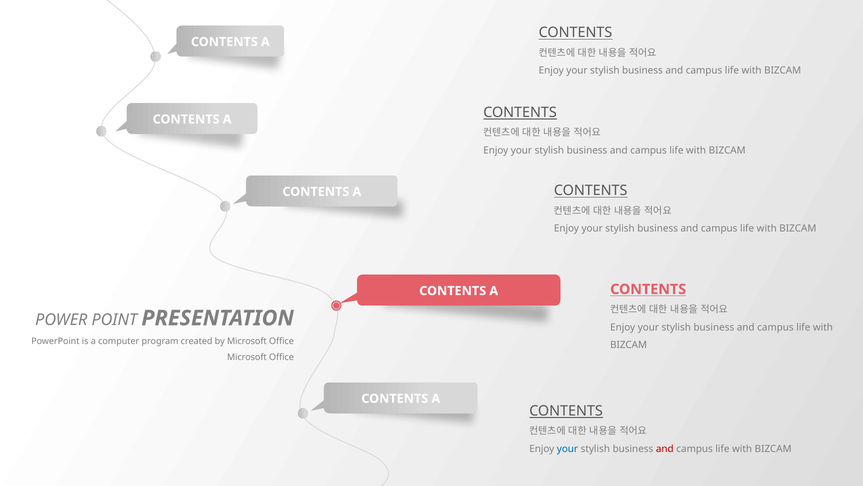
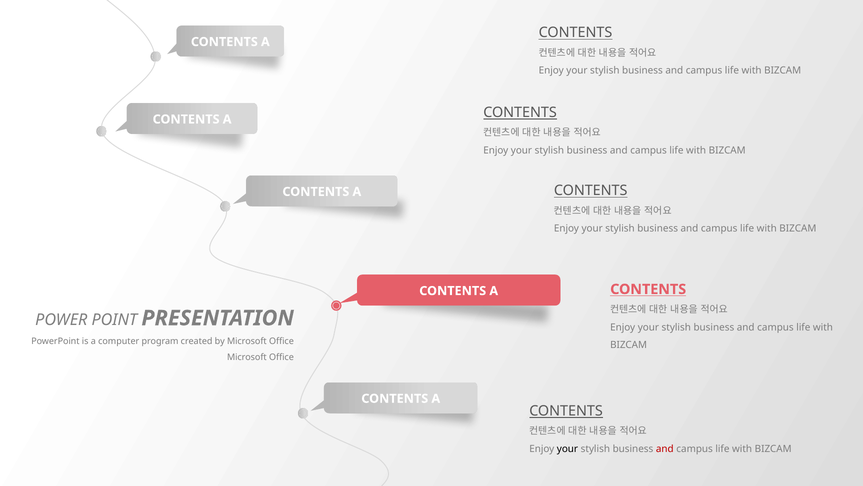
your colour: blue -> black (567, 448)
